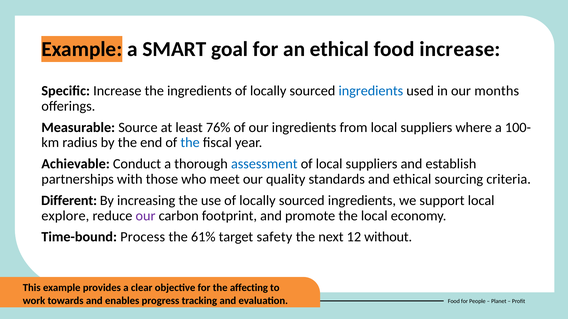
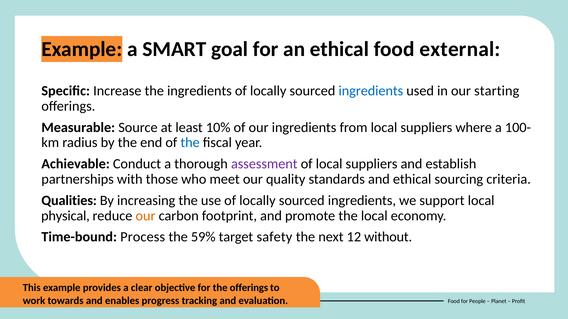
food increase: increase -> external (460, 49)
months: months -> starting (497, 91)
76%: 76% -> 10% (218, 128)
assessment colour: blue -> purple (264, 164)
Different: Different -> Qualities (69, 201)
explore: explore -> physical (65, 216)
our colour: purple -> orange (146, 216)
61%: 61% -> 59% (203, 237)
the affecting: affecting -> offerings (249, 288)
